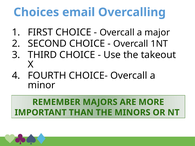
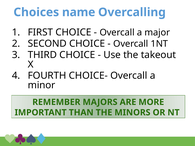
email: email -> name (79, 12)
